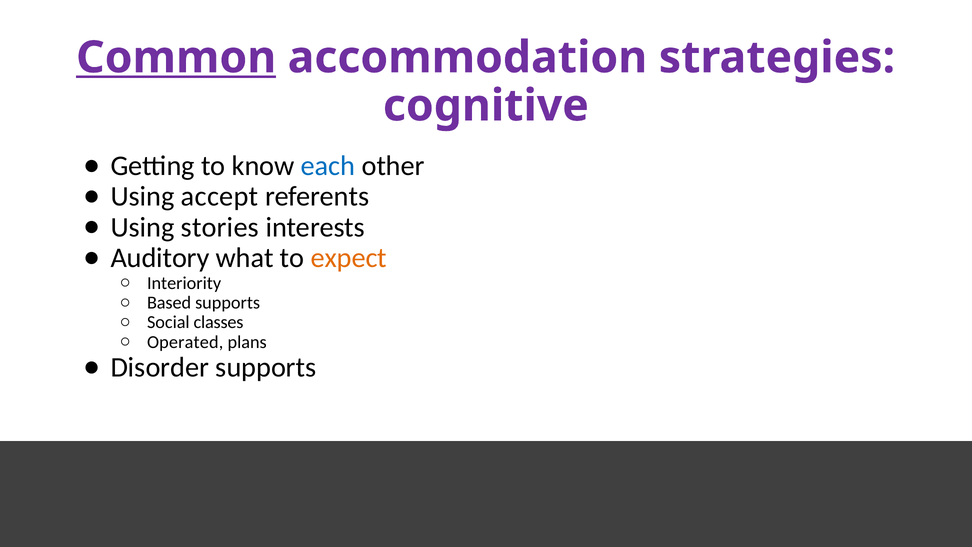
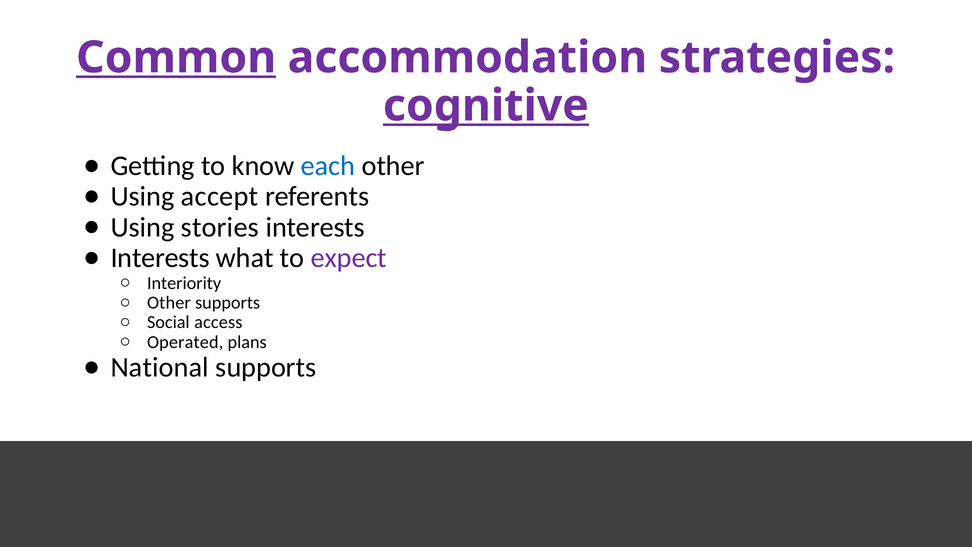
cognitive underline: none -> present (486, 106)
Auditory: Auditory -> Interests (160, 258)
expect colour: orange -> purple (349, 258)
Based: Based -> Other (169, 303)
classes: classes -> access (218, 322)
Disorder: Disorder -> National (160, 367)
